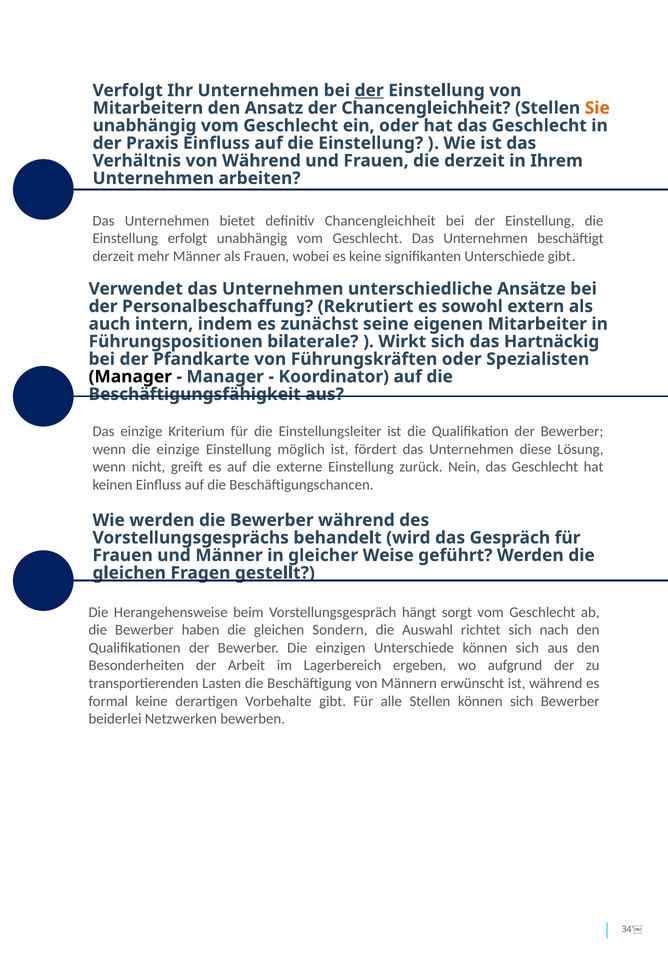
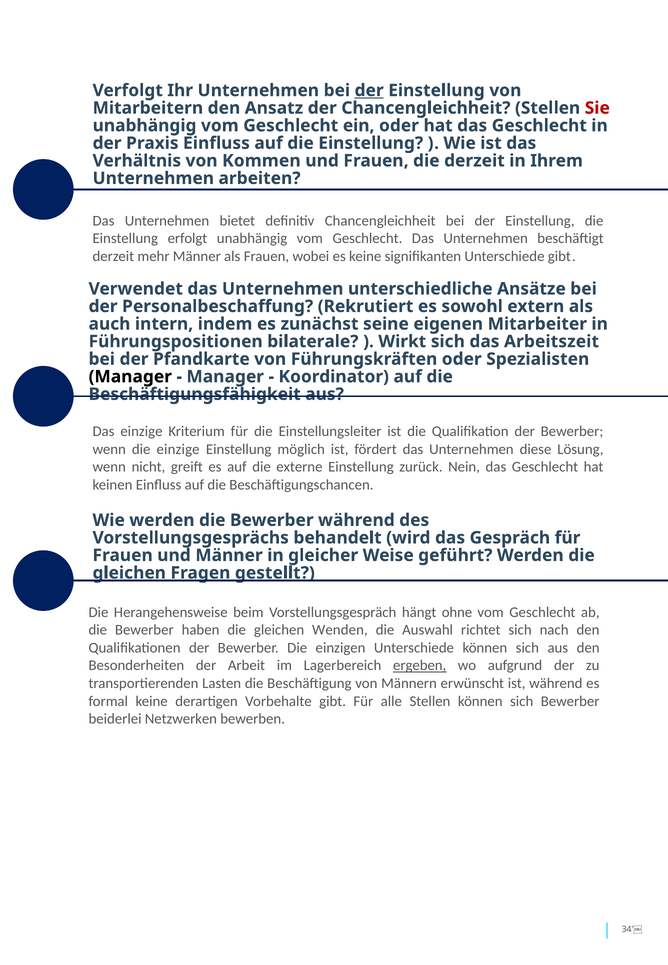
Sie colour: orange -> red (597, 108)
von Während: Während -> Kommen (261, 161)
Hartnäckig: Hartnäckig -> Arbeitszeit (552, 341)
sorgt: sorgt -> ohne (457, 612)
Sondern: Sondern -> Wenden (340, 630)
ergeben underline: none -> present (420, 665)
